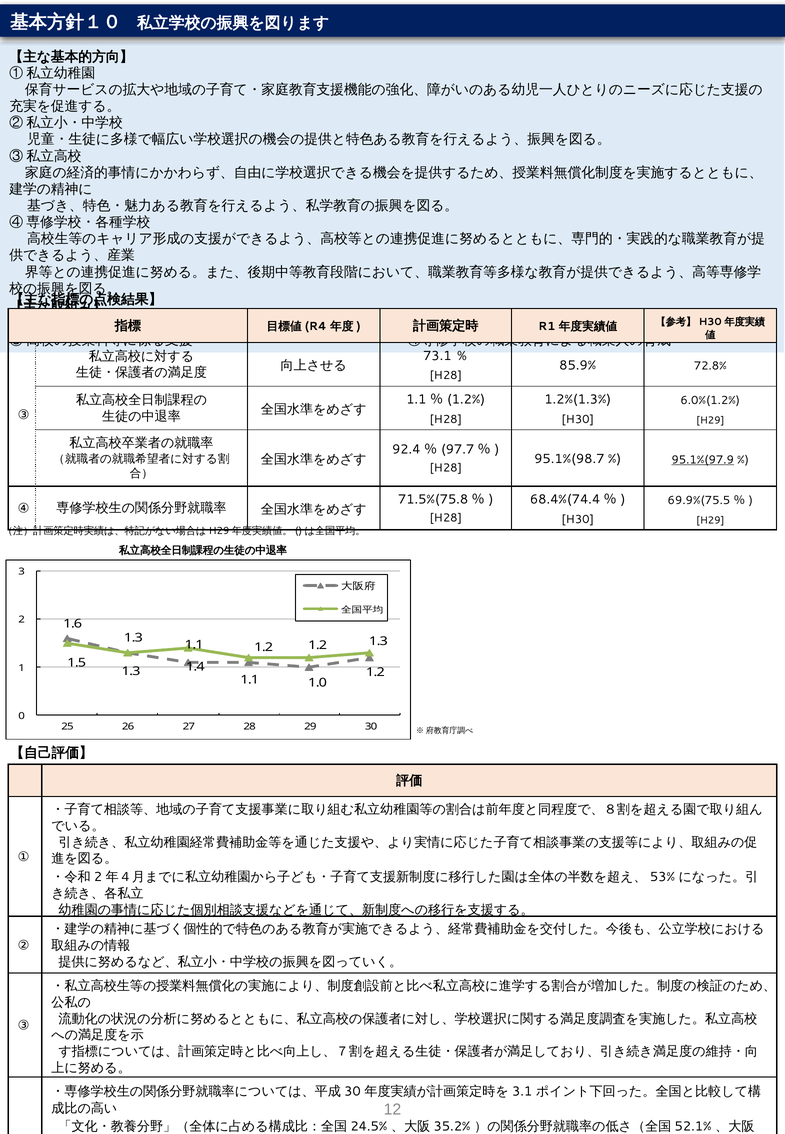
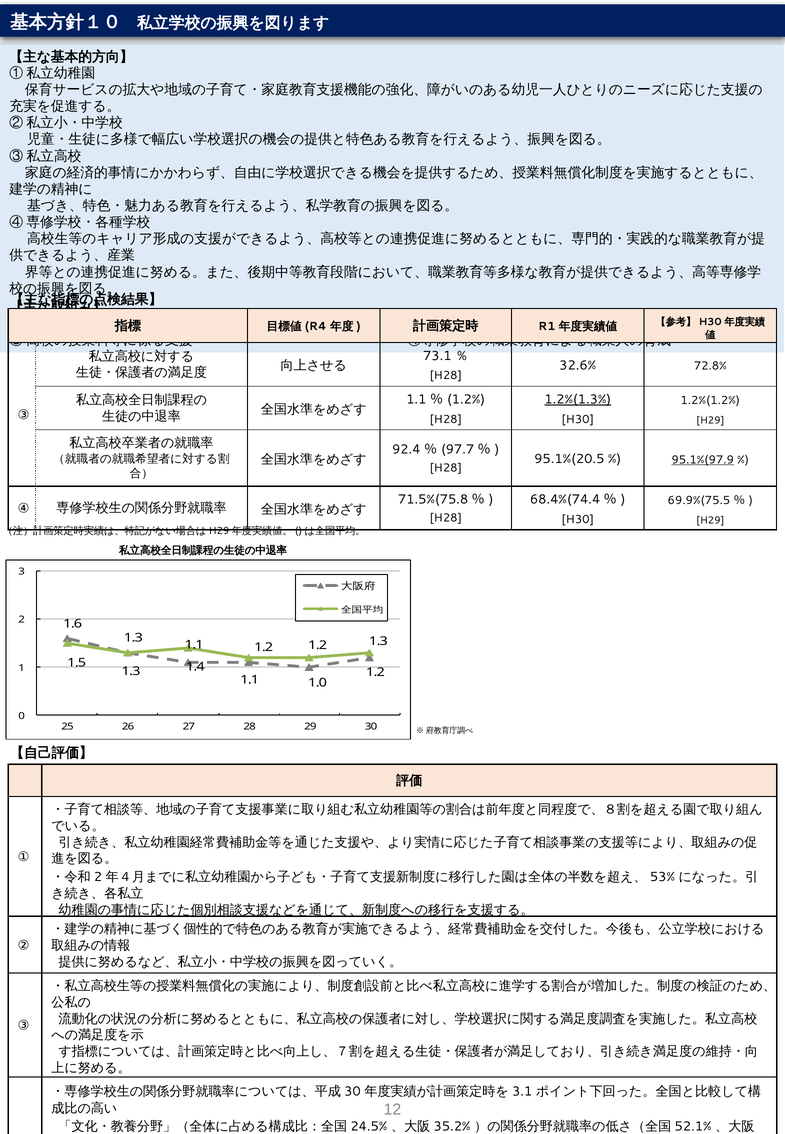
85.9%: 85.9% -> 32.6% (578, 365)
1.2%(1.3% underline: none -> present (578, 399)
6.0%(1.2%: 6.0%(1.2% -> 1.2%(1.2% (710, 400)
95.1%(98.7: 95.1%(98.7 -> 95.1%(20.5 (569, 459)
